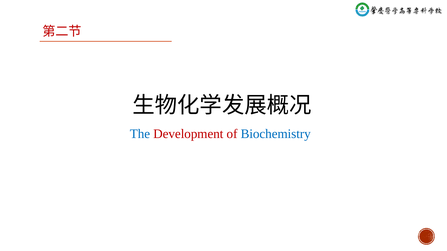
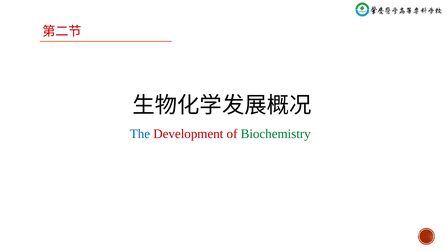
Biochemistry colour: blue -> green (276, 134)
